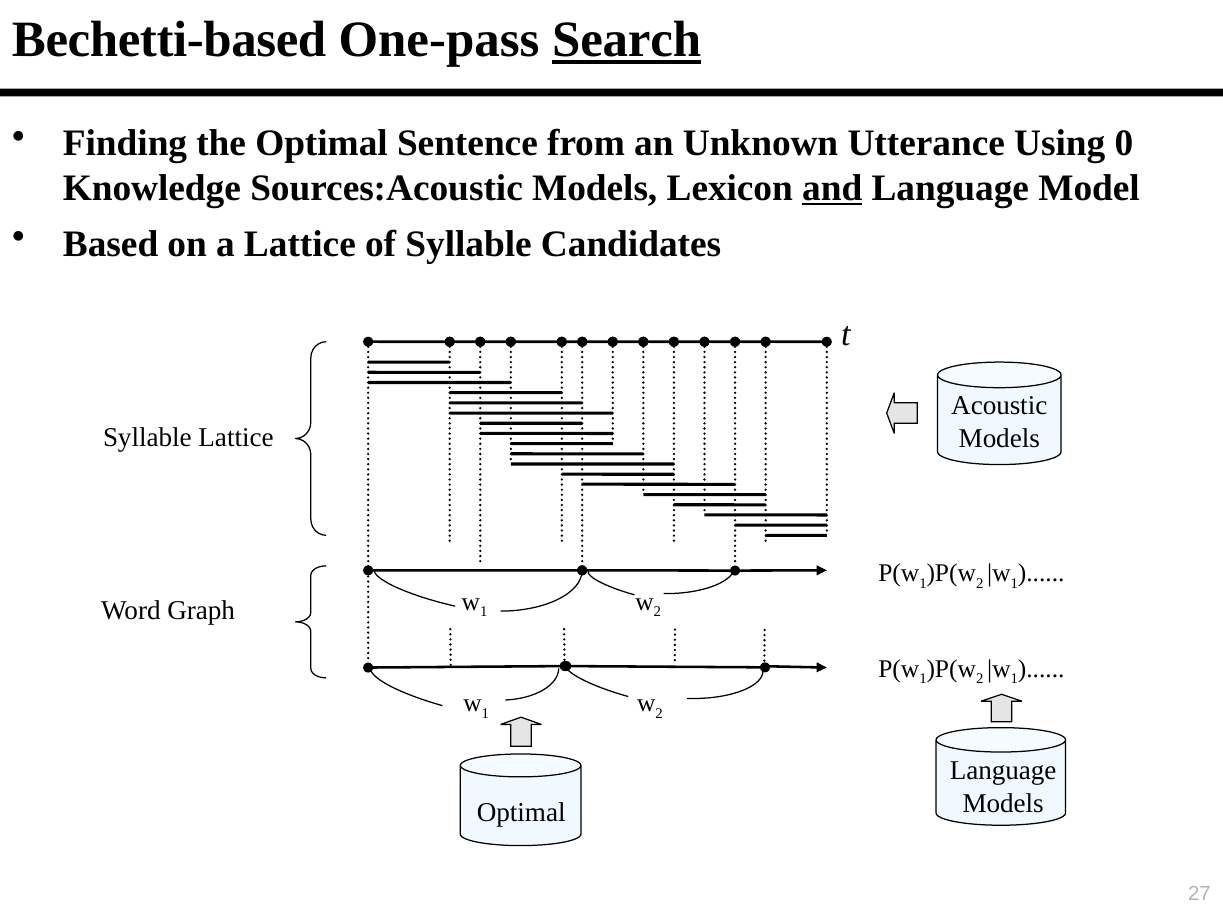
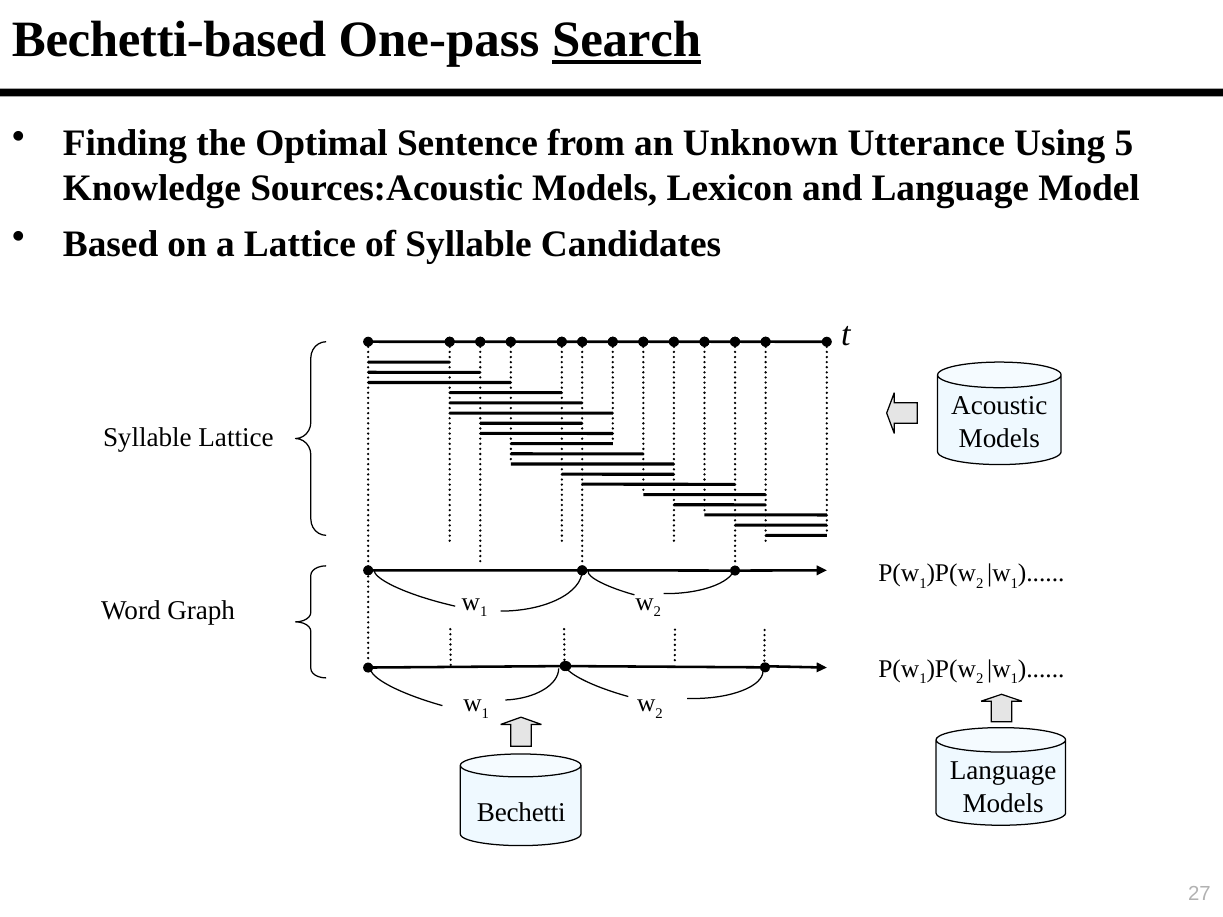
0: 0 -> 5 (1124, 143)
and underline: present -> none (832, 188)
Optimal: Optimal -> Bechetti (521, 813)
